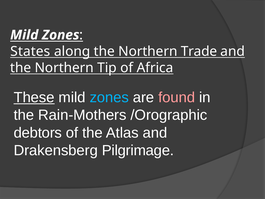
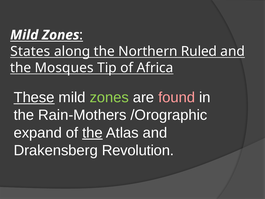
Trade: Trade -> Ruled (199, 51)
Northern: Northern -> Mosques (64, 68)
zones colour: light blue -> light green (109, 97)
debtors: debtors -> expand (38, 133)
the underline: none -> present (92, 133)
Pilgrimage: Pilgrimage -> Revolution (138, 150)
